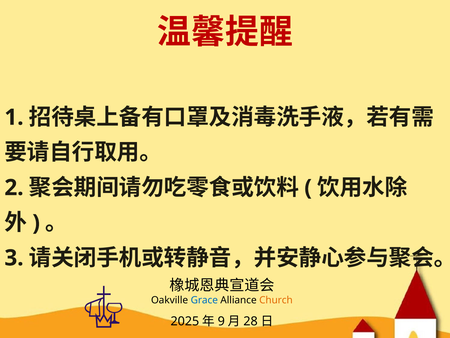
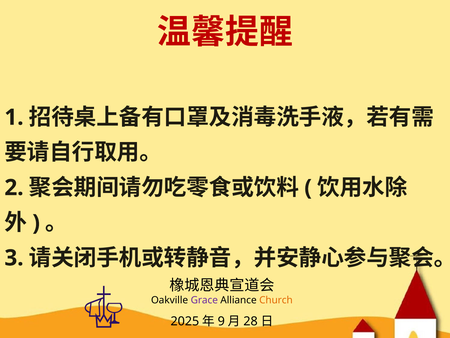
Grace colour: blue -> purple (204, 300)
